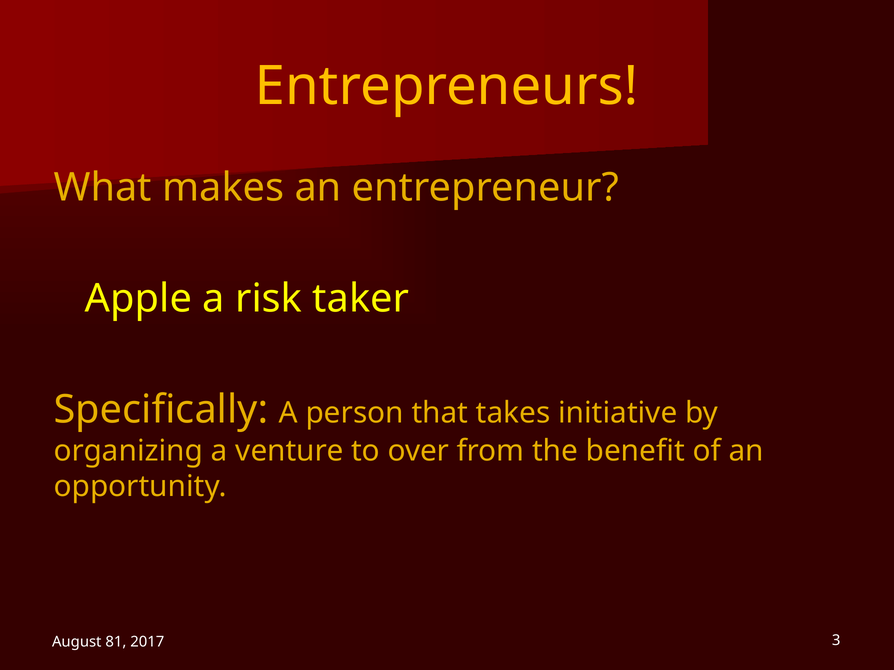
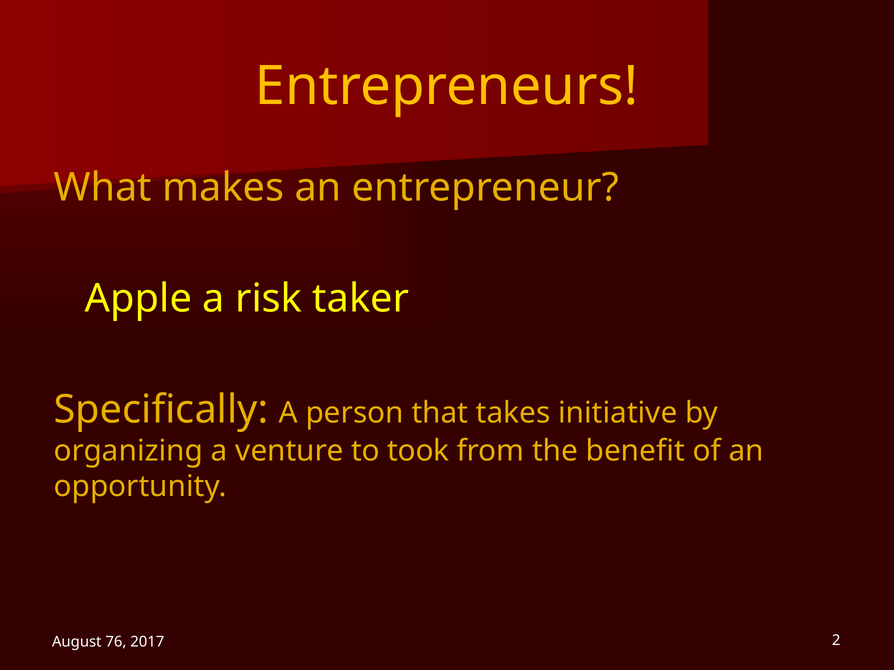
over: over -> took (418, 451)
81: 81 -> 76 (116, 642)
3: 3 -> 2 (836, 641)
